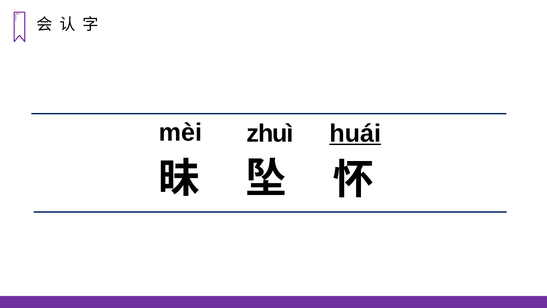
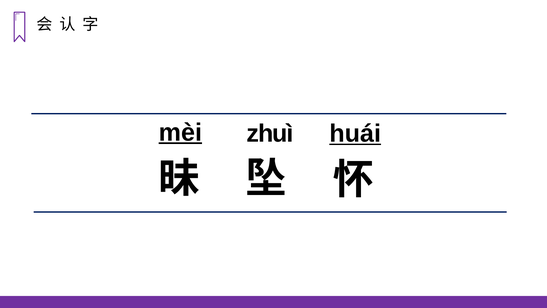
mèi underline: none -> present (180, 132)
